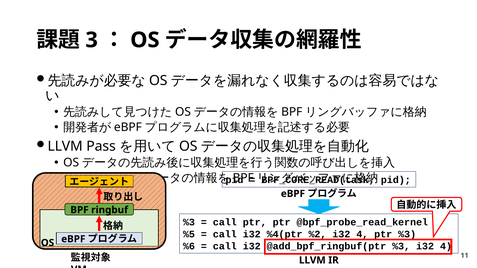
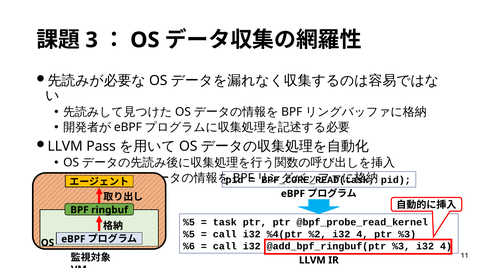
%3: %3 -> %5 (189, 223)
call: call -> task (225, 223)
